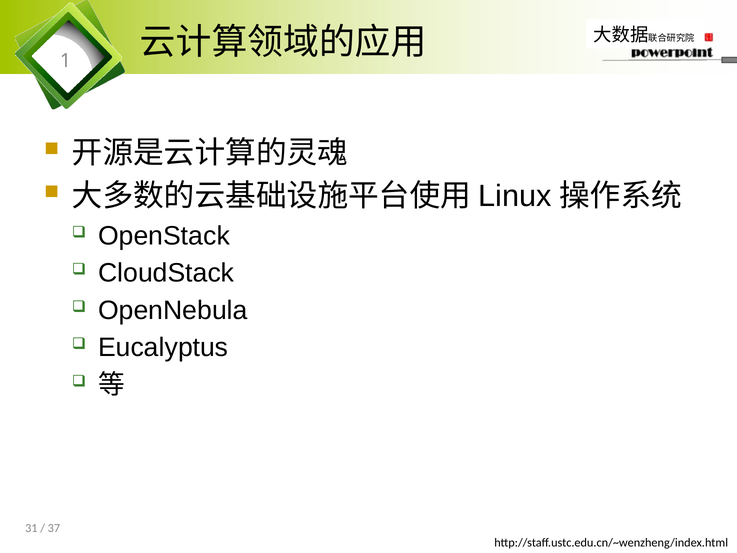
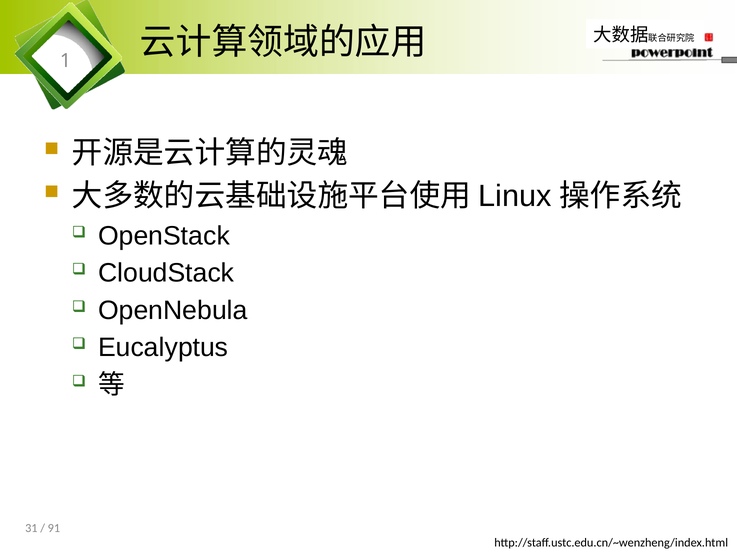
37: 37 -> 91 (54, 528)
